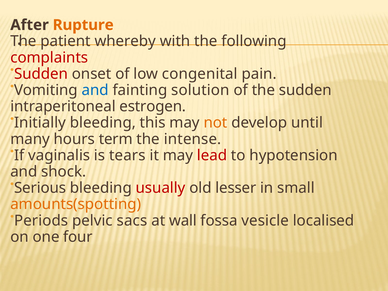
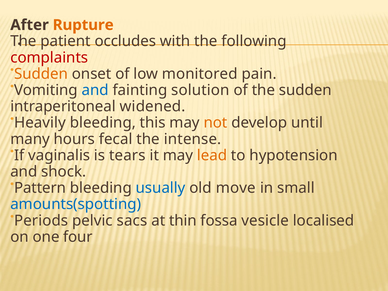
whereby: whereby -> occludes (125, 41)
Sudden colour: red -> orange (41, 74)
congenital: congenital -> monitored (200, 74)
estrogen: estrogen -> widened (153, 106)
Initially: Initially -> Heavily (40, 123)
term: term -> fecal (116, 139)
lead colour: red -> orange (212, 155)
Serious: Serious -> Pattern (40, 188)
usually colour: red -> blue (161, 188)
lesser: lesser -> move (236, 188)
amounts(spotting colour: orange -> blue (76, 204)
wall: wall -> thin (183, 221)
